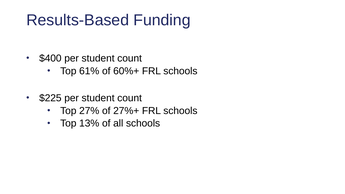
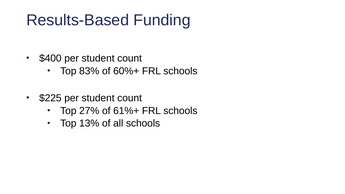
61%: 61% -> 83% (89, 71)
27%+: 27%+ -> 61%+ (126, 111)
